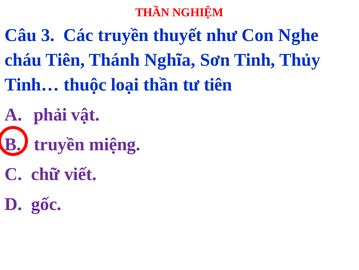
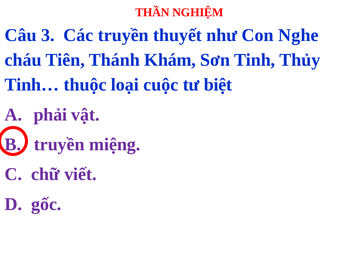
Nghĩa: Nghĩa -> Khám (170, 60)
loại thần: thần -> cuộc (161, 85)
tư tiên: tiên -> biệt (218, 85)
